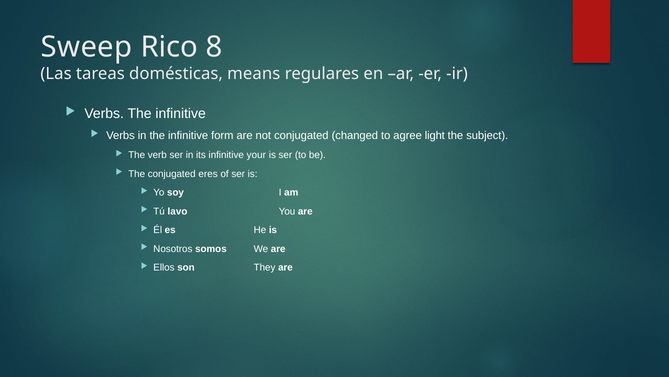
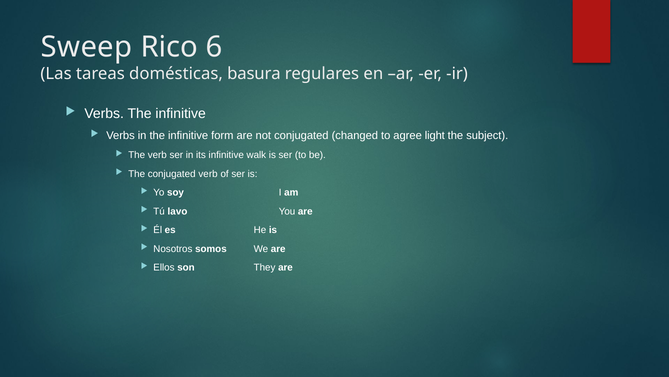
8: 8 -> 6 (214, 47)
means: means -> basura (254, 74)
your: your -> walk (256, 155)
conjugated eres: eres -> verb (208, 174)
